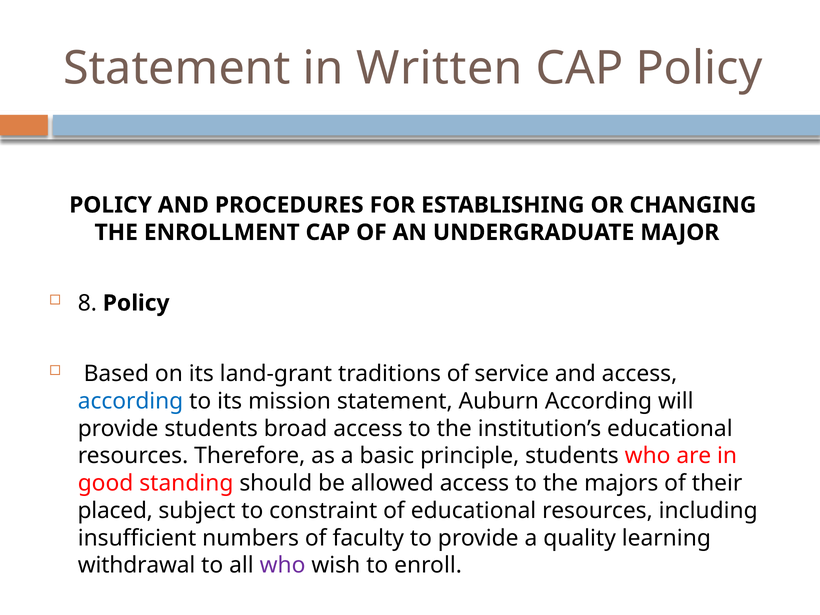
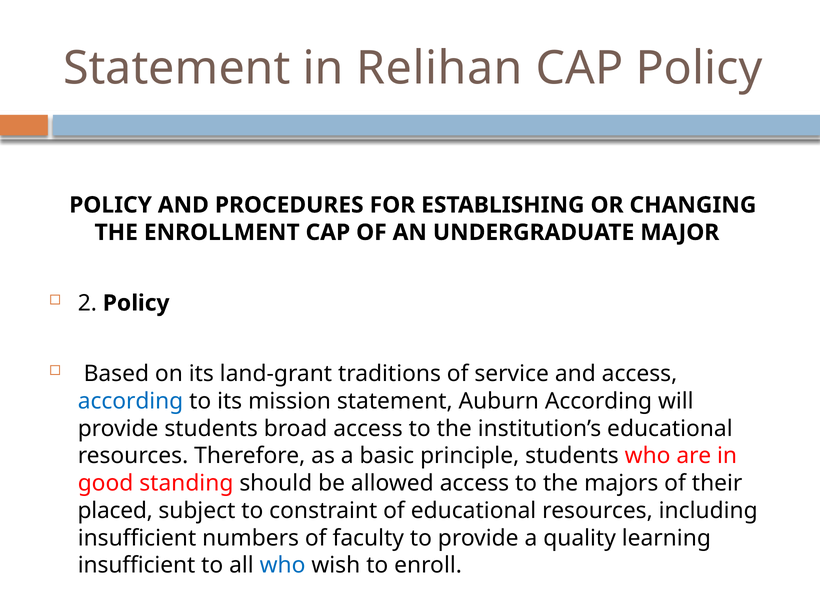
Written: Written -> Relihan (439, 68)
8: 8 -> 2 (87, 303)
withdrawal: withdrawal -> insufficient (137, 565)
who colour: purple -> blue (283, 565)
